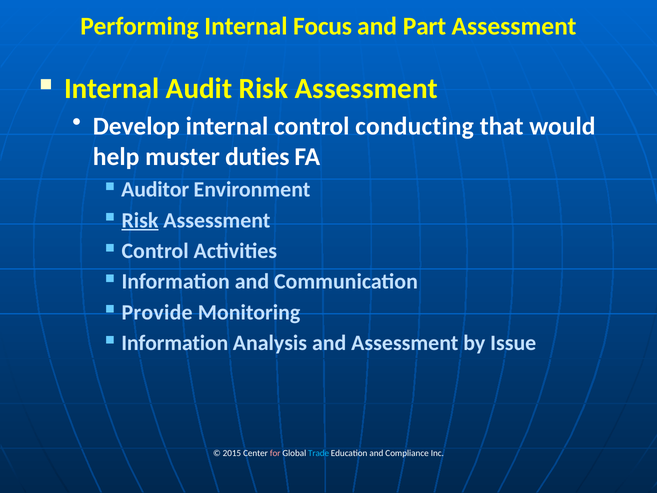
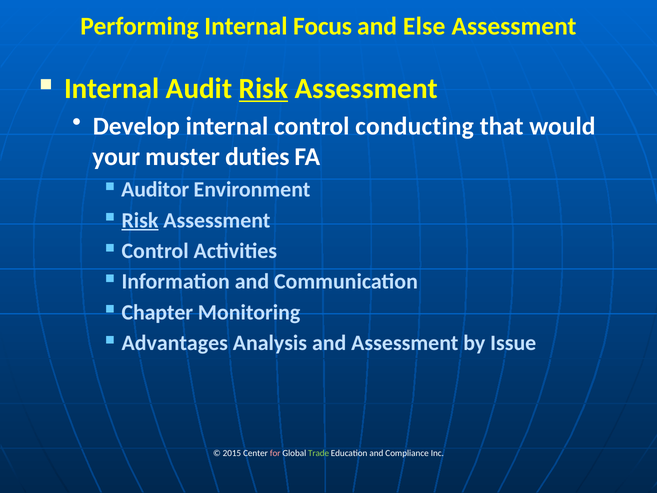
Part: Part -> Else (424, 26)
Risk underline: none -> present (263, 89)
help: help -> your (116, 157)
Provide: Provide -> Chapter (157, 312)
Information: Information -> Advantages (175, 343)
Trade colour: light blue -> light green (319, 453)
